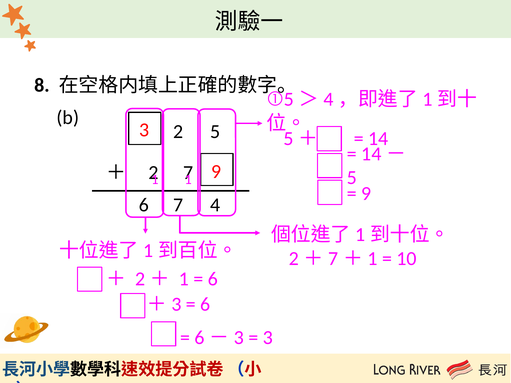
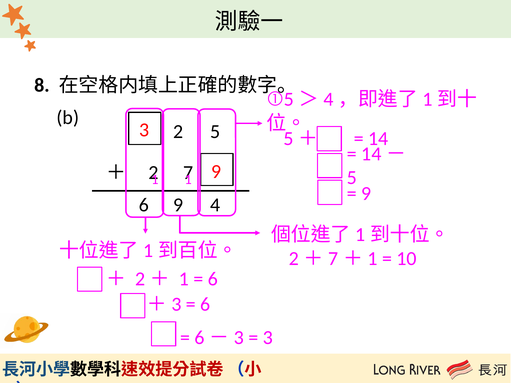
6 7: 7 -> 9 (178, 205)
